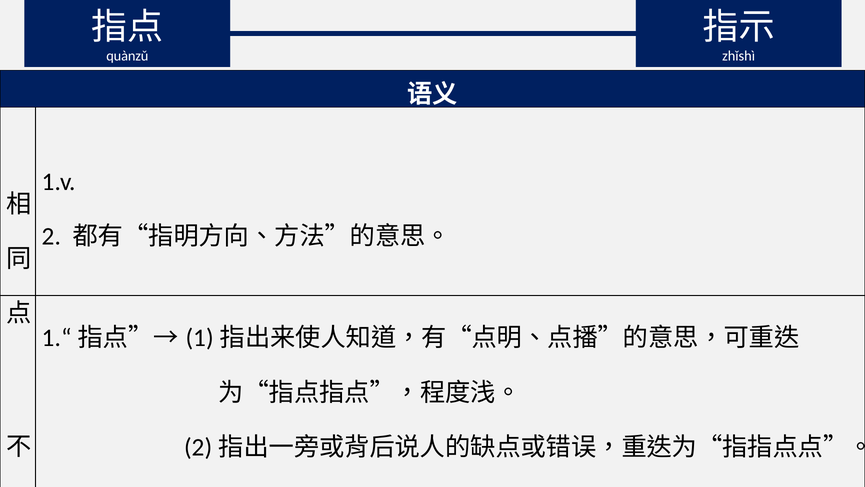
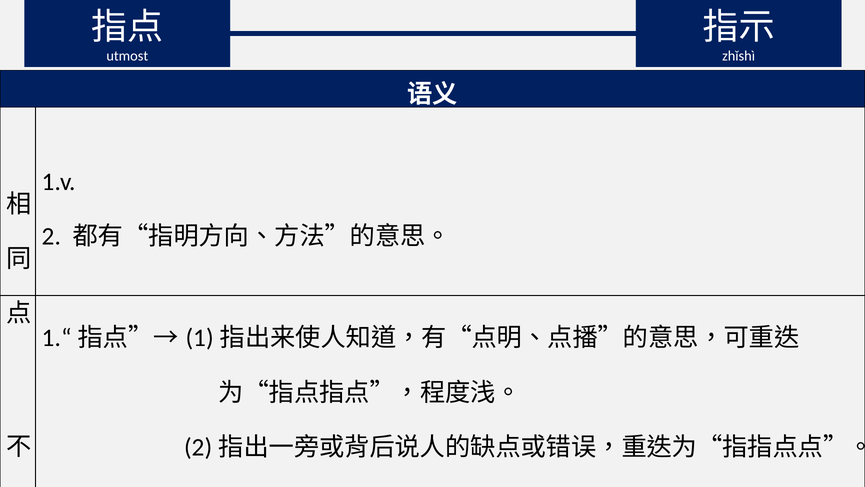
quànzǔ: quànzǔ -> utmost (127, 56)
